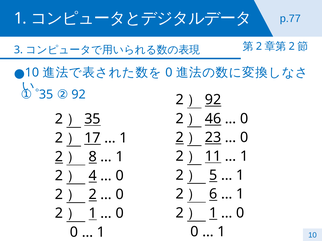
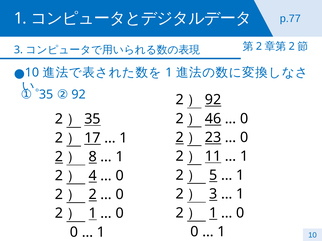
0: 0 -> 1 (169, 73)
6: 6 -> 3 (213, 194)
